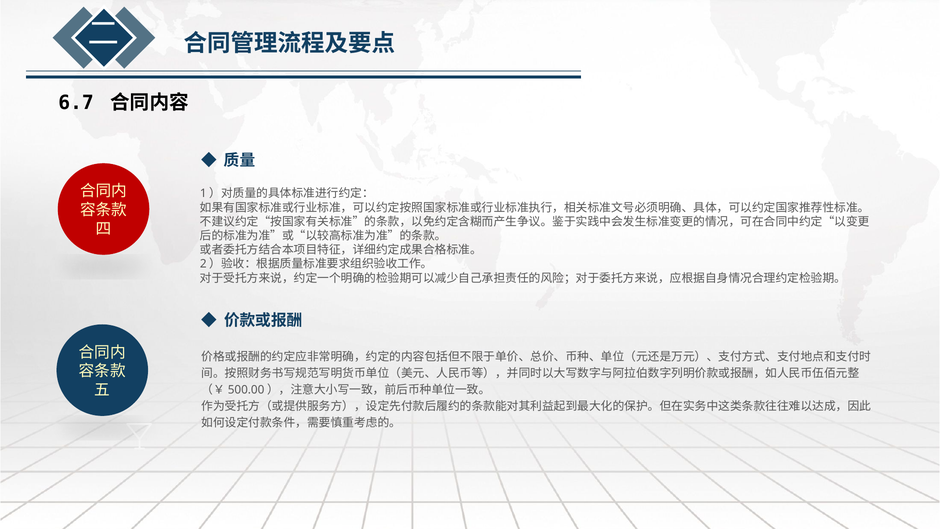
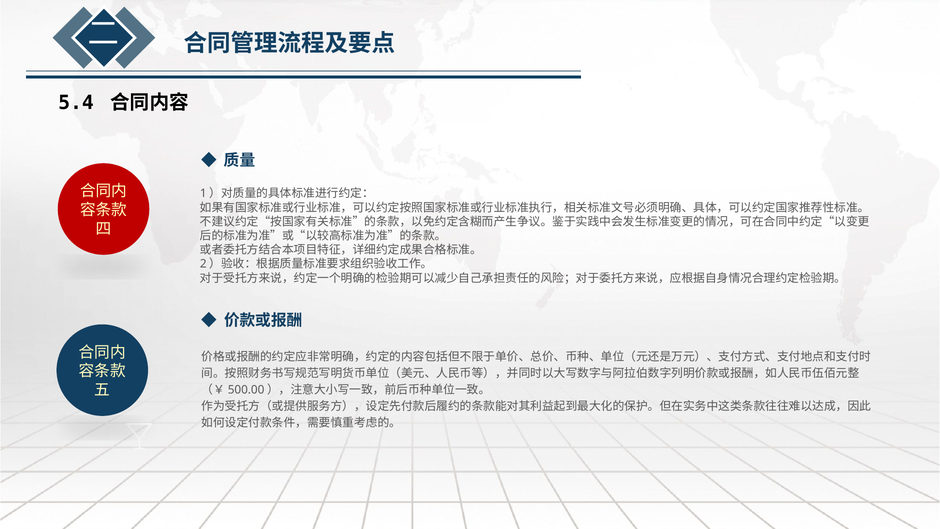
6.7: 6.7 -> 5.4 (76, 103)
